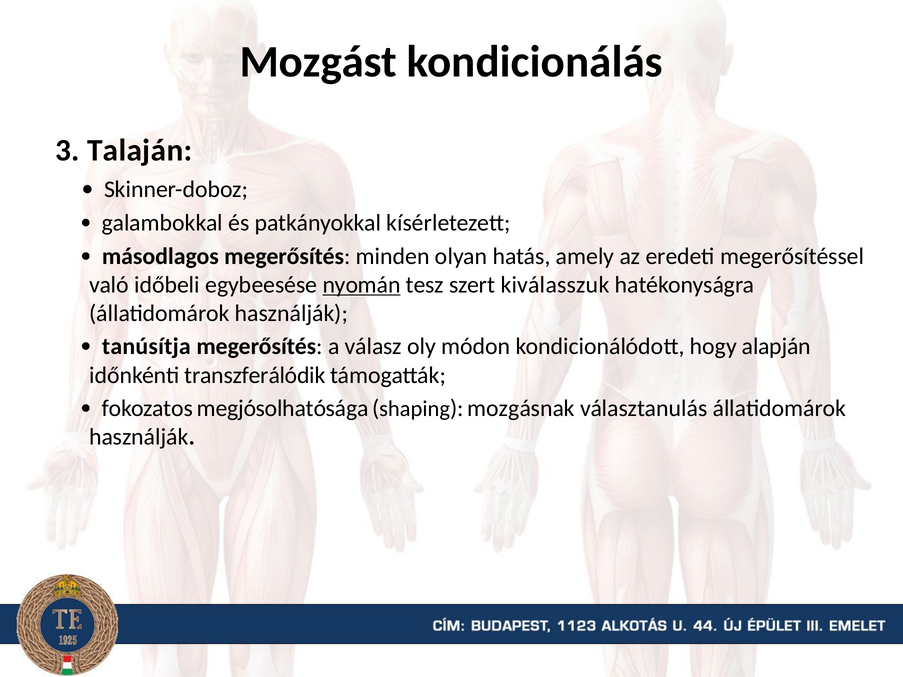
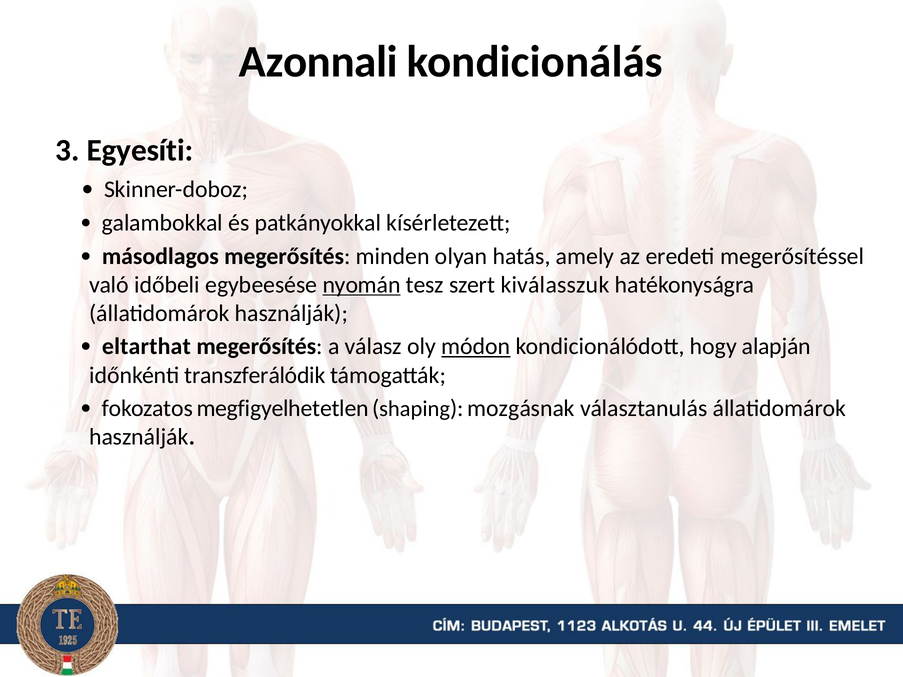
Mozgást: Mozgást -> Azonnali (318, 62)
Talaján: Talaján -> Egyesíti (140, 151)
tanúsítja: tanúsítja -> eltarthat (146, 347)
módon underline: none -> present (476, 347)
megjósolhatósága: megjósolhatósága -> megfigyelhetetlen (283, 409)
